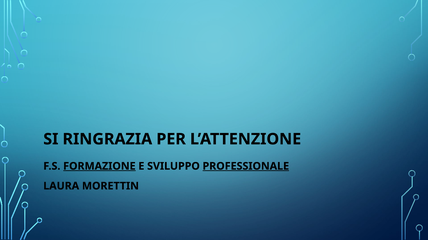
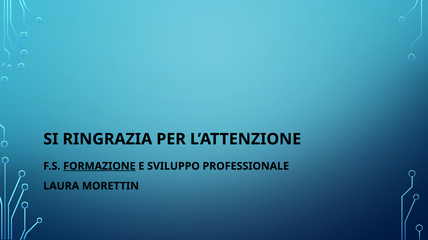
PROFESSIONALE underline: present -> none (246, 167)
